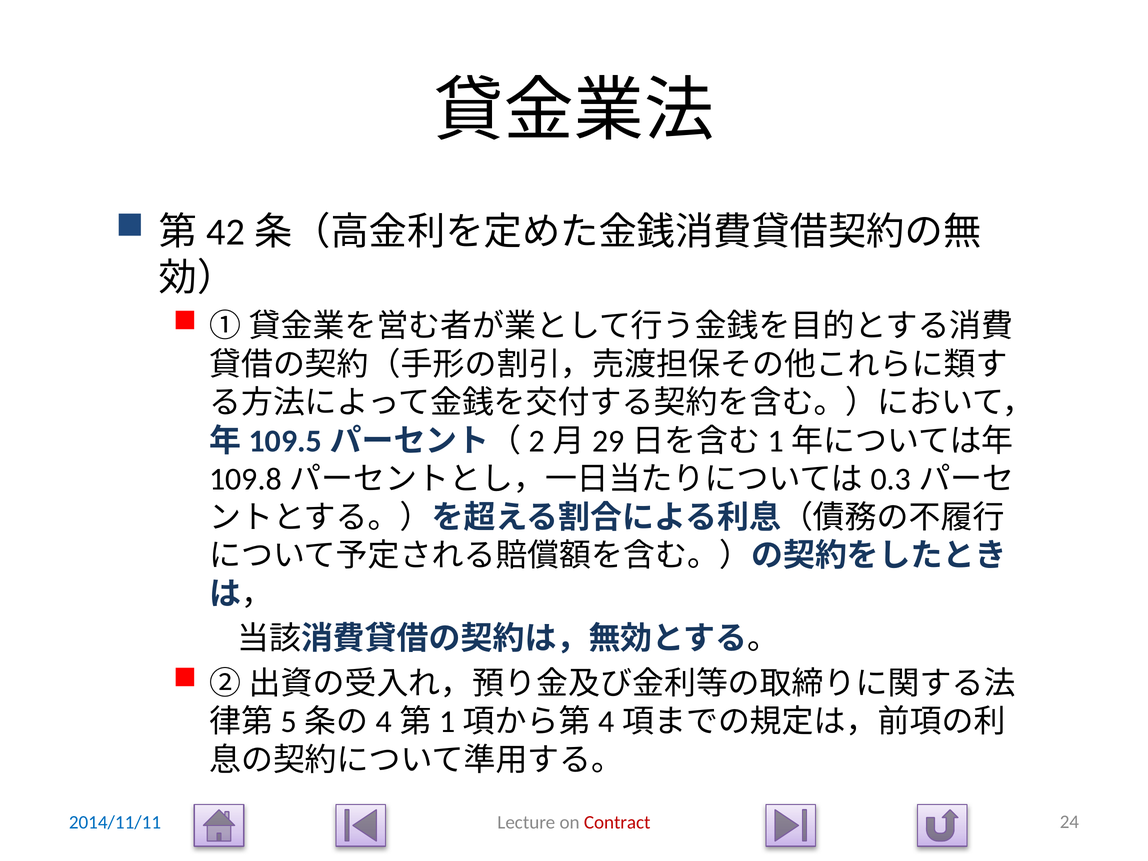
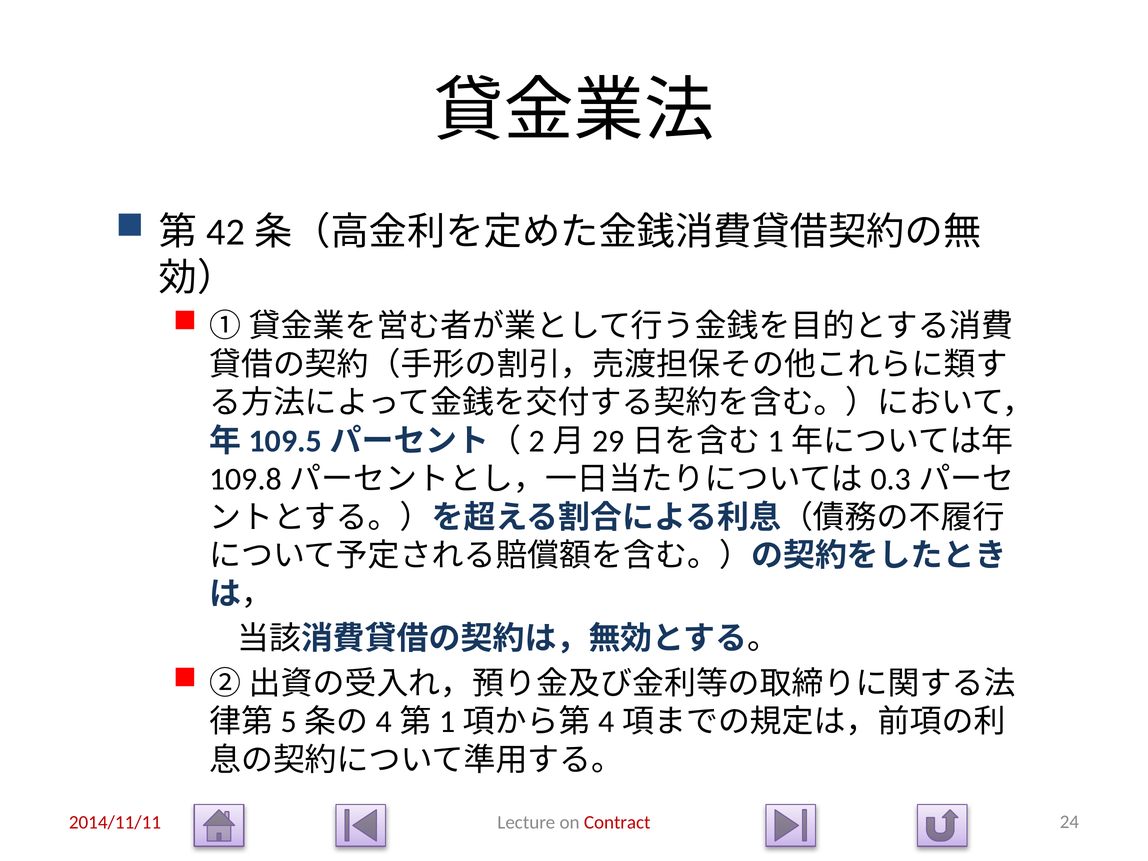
2014/11/11 colour: blue -> red (115, 822)
